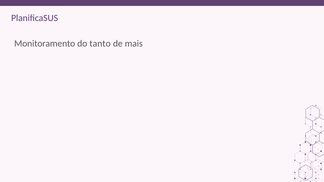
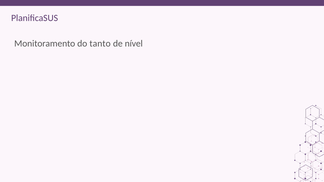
mais: mais -> nível (134, 44)
